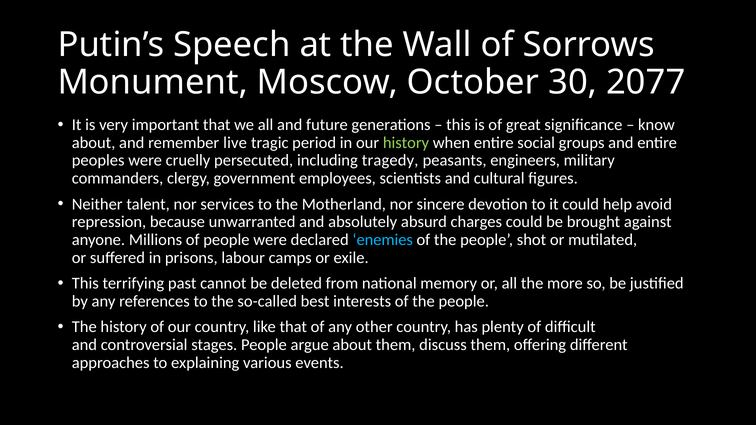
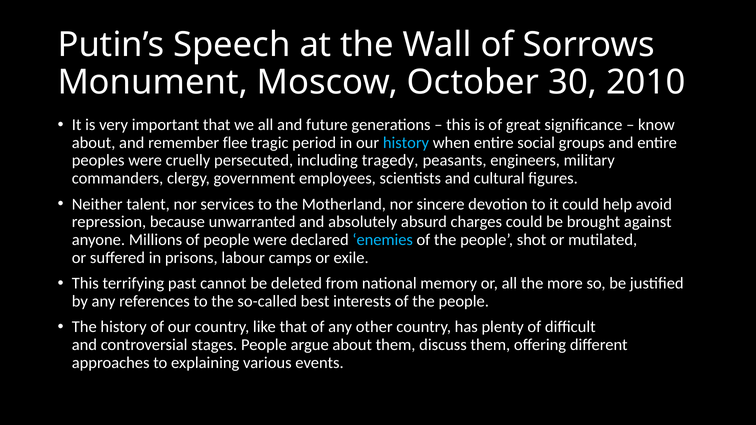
2077: 2077 -> 2010 (646, 82)
live: live -> flee (235, 143)
history colour: light green -> light blue (406, 143)
